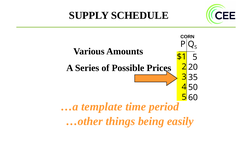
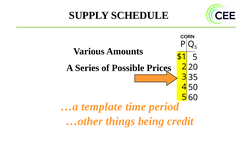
easily: easily -> credit (180, 121)
